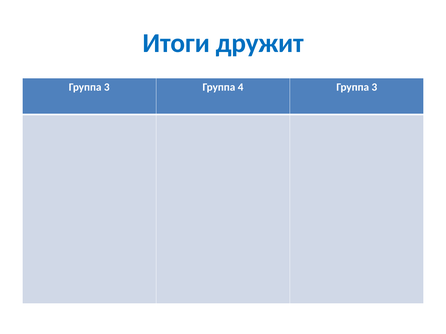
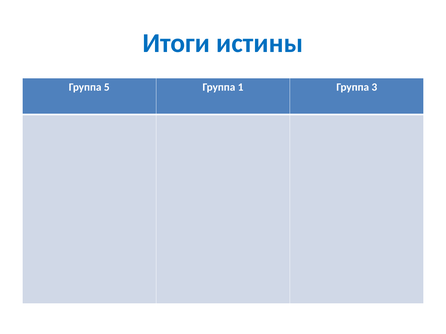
дружит: дружит -> истины (260, 43)
3: 3 -> 5 (107, 87)
4: 4 -> 1 (241, 87)
